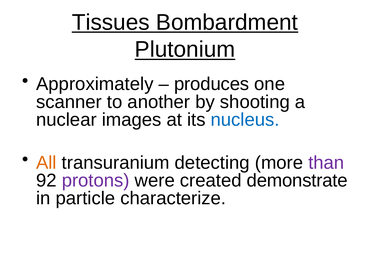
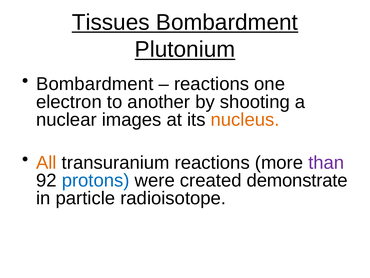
Approximately: Approximately -> Bombardment (95, 84)
produces: produces -> reactions (212, 84)
scanner: scanner -> electron (69, 102)
nucleus colour: blue -> orange (245, 119)
transuranium detecting: detecting -> reactions (212, 162)
protons colour: purple -> blue (96, 180)
characterize: characterize -> radioisotope (173, 198)
